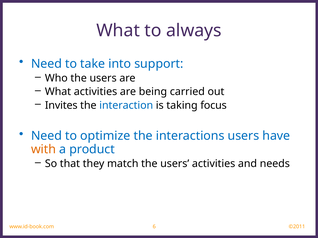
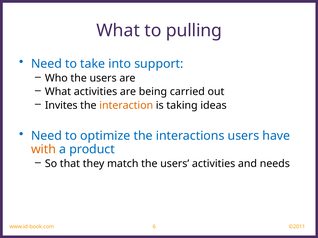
always: always -> pulling (194, 31)
interaction colour: blue -> orange (126, 105)
focus: focus -> ideas (214, 105)
